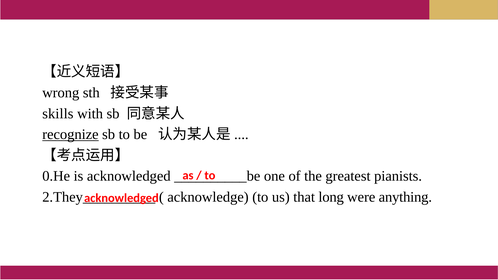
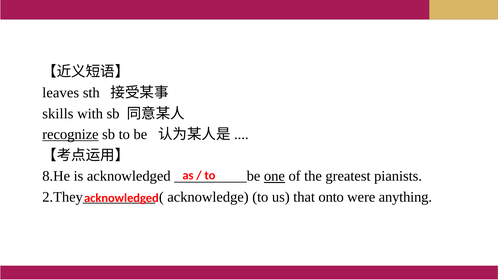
wrong: wrong -> leaves (61, 93)
0.He: 0.He -> 8.He (56, 176)
one underline: none -> present (274, 176)
long: long -> onto (331, 197)
